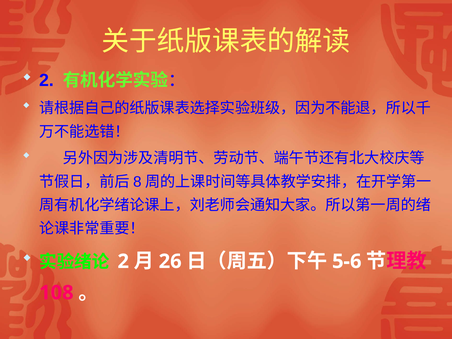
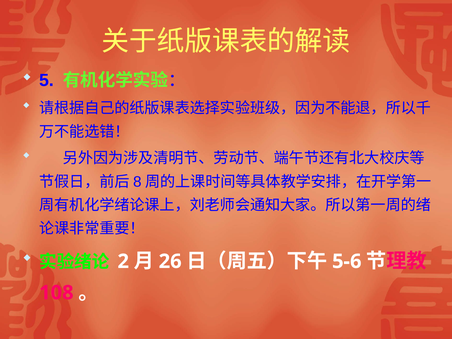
2: 2 -> 5 (46, 80)
